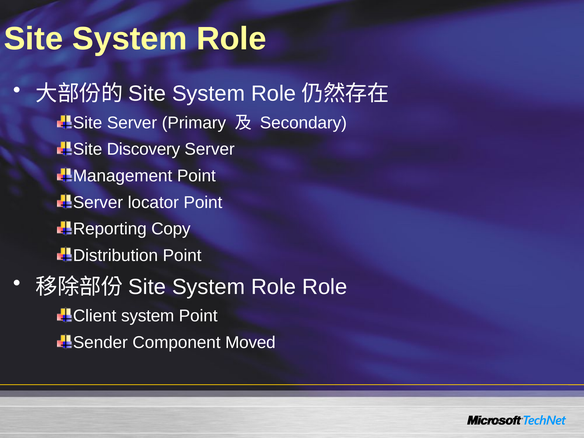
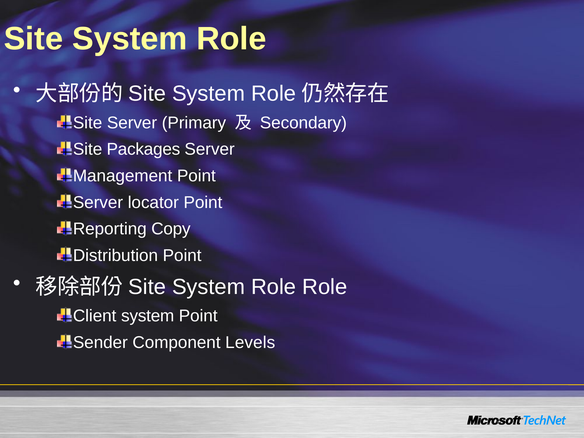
Discovery: Discovery -> Packages (143, 149)
Moved: Moved -> Levels (250, 343)
